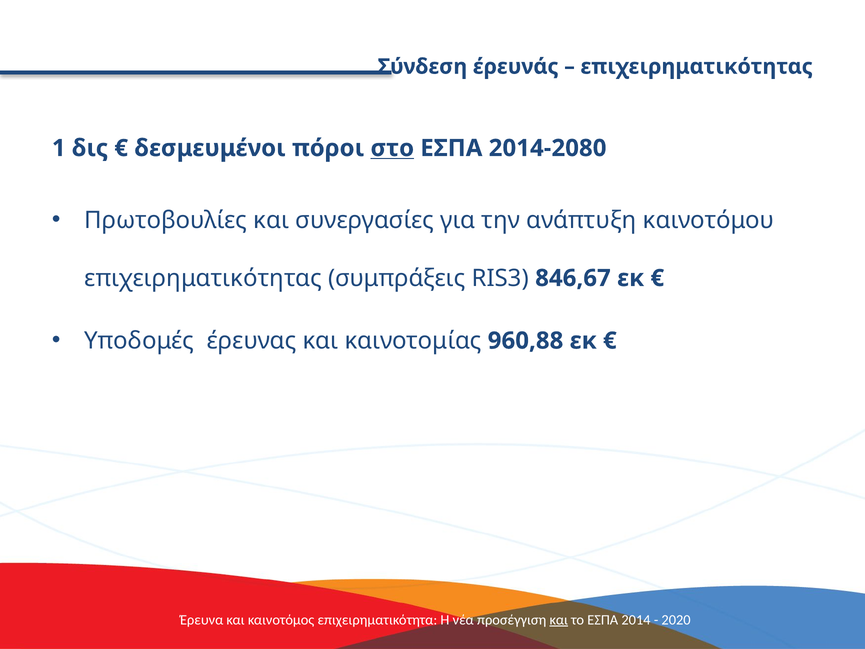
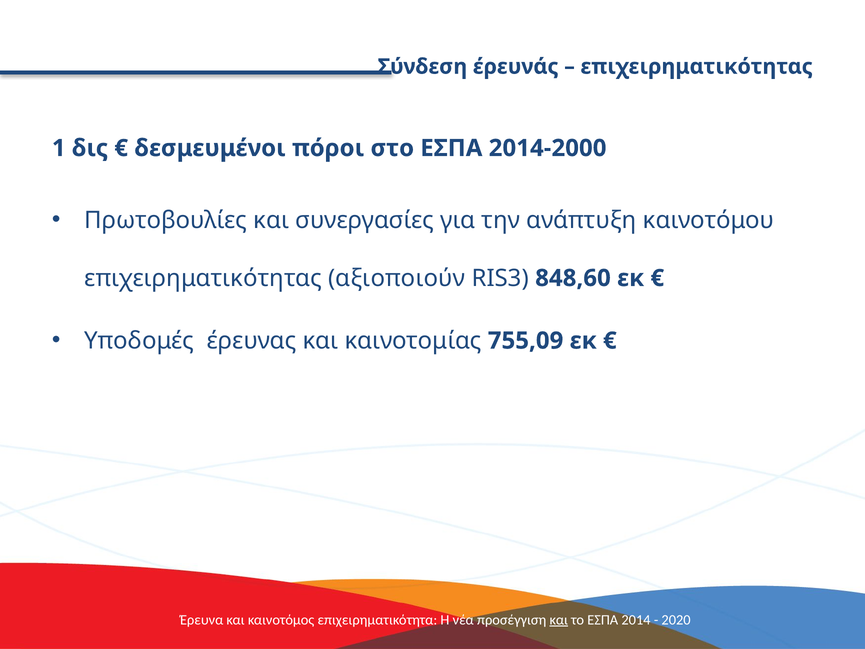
στο underline: present -> none (392, 148)
2014-2080: 2014-2080 -> 2014-2000 (548, 148)
συμπράξεις: συμπράξεις -> αξιοποιούν (397, 278)
846,67: 846,67 -> 848,60 (573, 278)
960,88: 960,88 -> 755,09 (526, 341)
